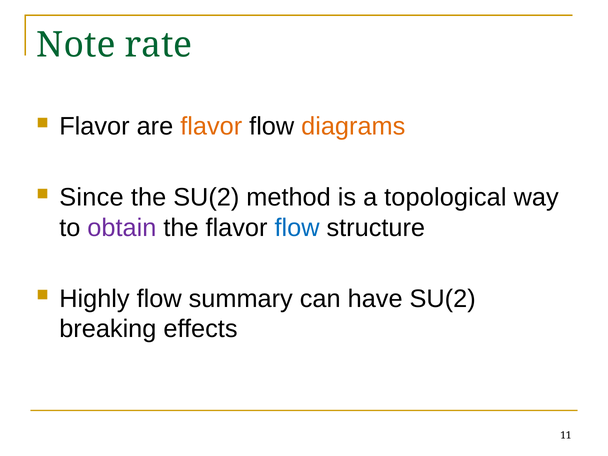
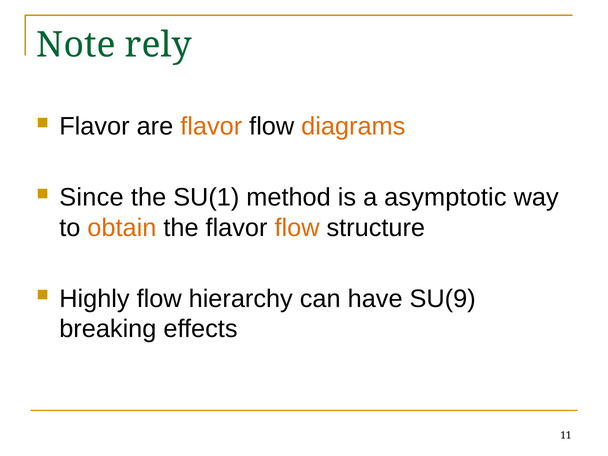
rate: rate -> rely (158, 45)
the SU(2: SU(2 -> SU(1 (206, 197)
topological: topological -> asymptotic (445, 197)
obtain colour: purple -> orange (122, 228)
flow colour: blue -> orange (297, 228)
summary: summary -> hierarchy (241, 299)
have SU(2: SU(2 -> SU(9 (443, 299)
